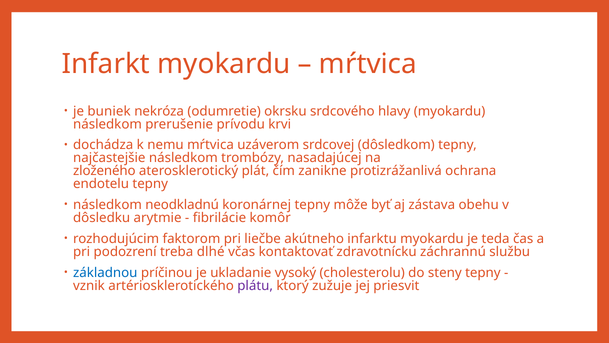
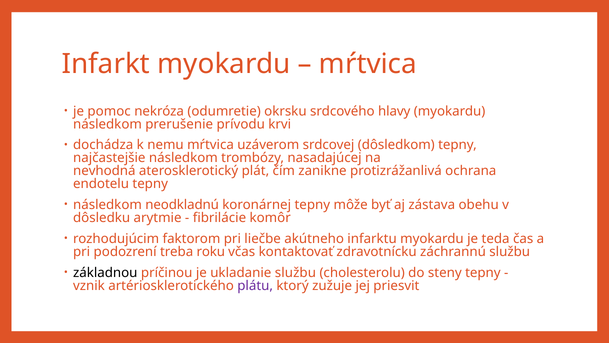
buniek: buniek -> pomoc (109, 111)
zloženého: zloženého -> nevhodná (104, 171)
dlhé: dlhé -> roku (211, 251)
základnou colour: blue -> black (105, 272)
ukladanie vysoký: vysoký -> službu (295, 272)
